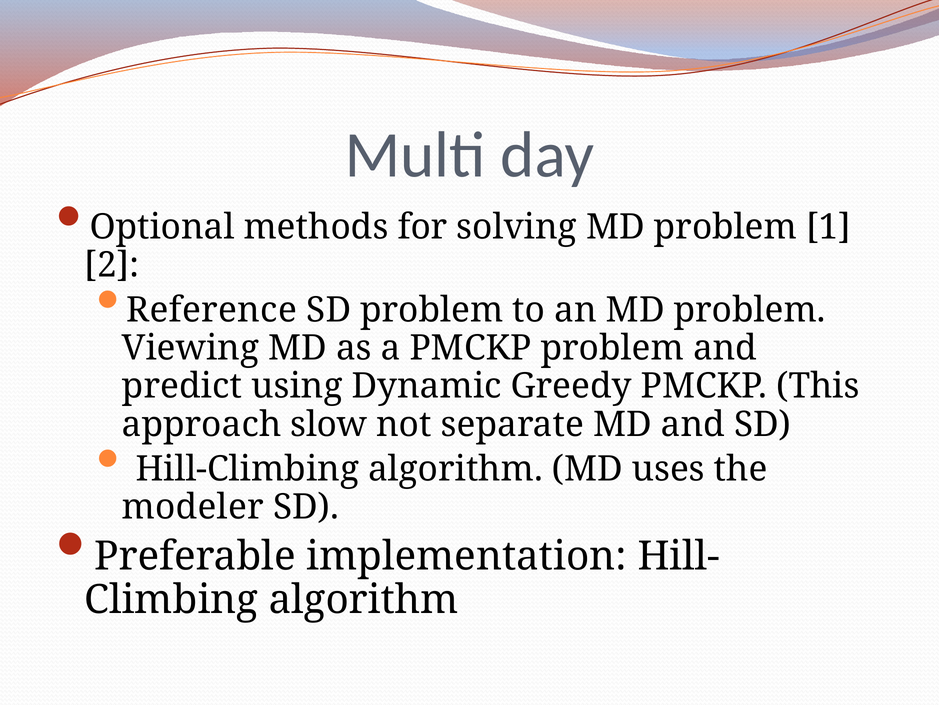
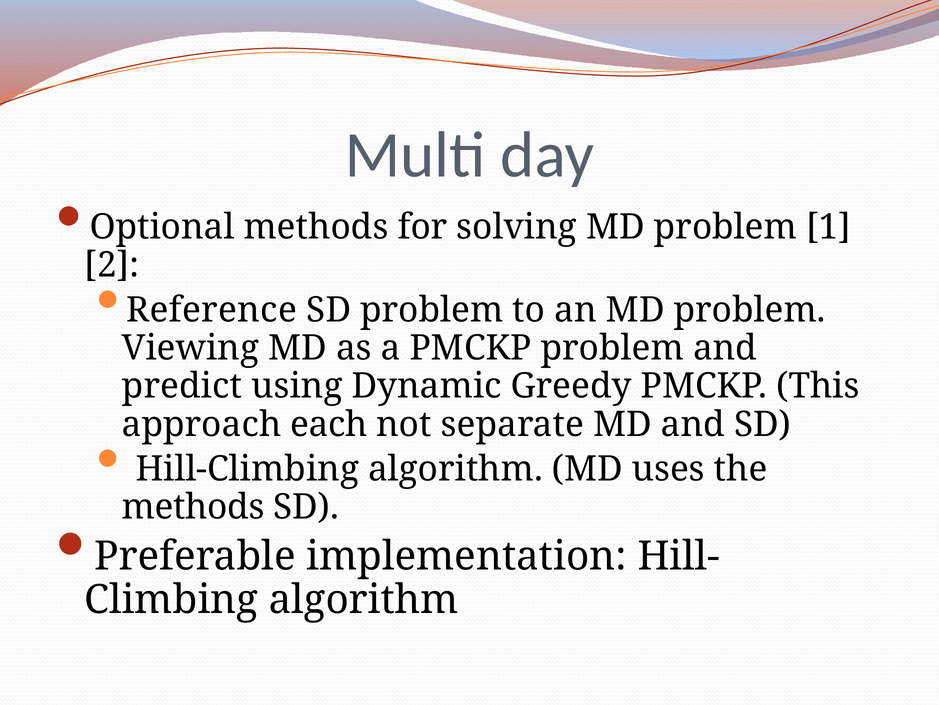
slow: slow -> each (329, 424)
modeler: modeler -> methods (193, 507)
